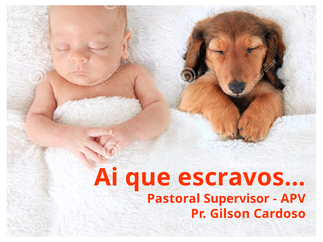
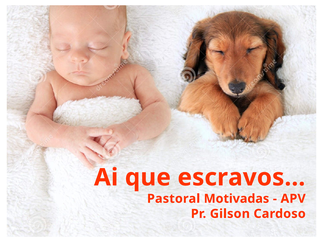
Supervisor: Supervisor -> Motivadas (236, 199)
